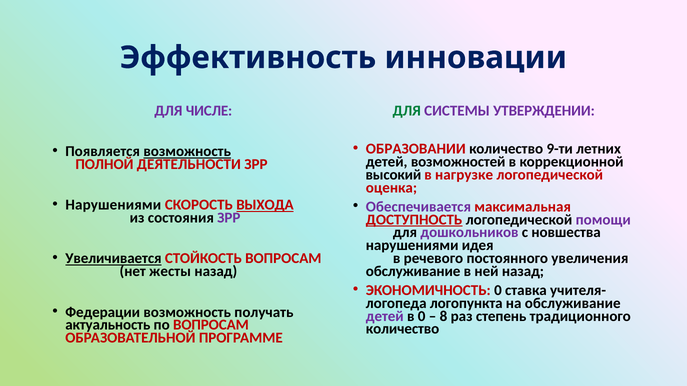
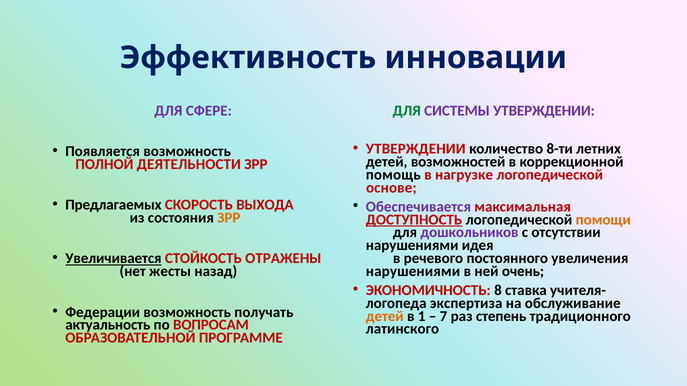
ЧИСЛЕ: ЧИСЛЕ -> СФЕРЕ (209, 111)
ОБРАЗОВАНИИ: ОБРАЗОВАНИИ -> УТВЕРЖДЕНИИ (416, 149)
9-ти: 9-ти -> 8-ти (560, 149)
возможность underline: present -> none (187, 152)
высокий: высокий -> помощь (393, 175)
оценка: оценка -> основе (391, 188)
Нарушениями: Нарушениями -> Предлагаемых (113, 205)
ВЫХОДА underline: present -> none (265, 205)
ЗРР colour: purple -> orange (229, 218)
помощи colour: purple -> orange (603, 220)
новшества: новшества -> отсутствии (566, 233)
СТОЙКОСТЬ ВОПРОСАМ: ВОПРОСАМ -> ОТРАЖЕНЫ (283, 259)
обслуживание: обслуживание -> нарушениями (413, 272)
ней назад: назад -> очень (523, 272)
ЭКОНОМИЧНОСТЬ 0: 0 -> 8 (498, 290)
логопункта: логопункта -> экспертиза (466, 303)
детей colour: purple -> orange (385, 316)
в 0: 0 -> 1 (422, 316)
8: 8 -> 7 (444, 316)
количество: количество -> латинского (402, 329)
